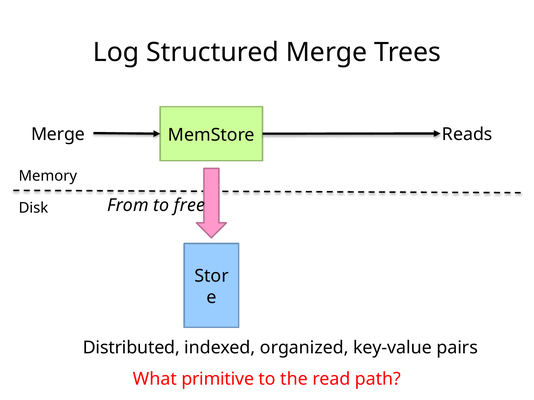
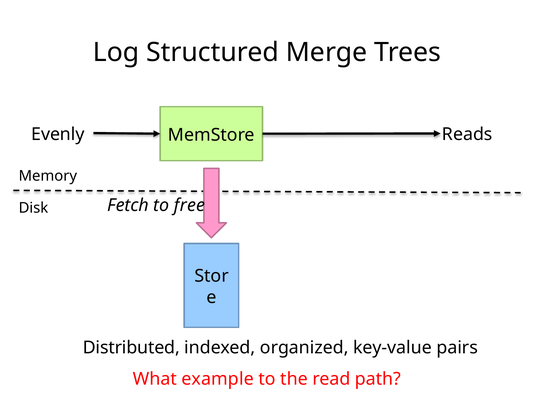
Merge: Merge -> Evenly (58, 134)
From: From -> Fetch (128, 206)
primitive: primitive -> example (218, 379)
